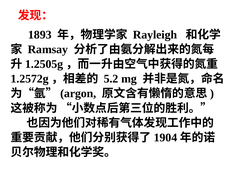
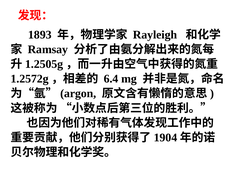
5.2: 5.2 -> 6.4 (111, 79)
